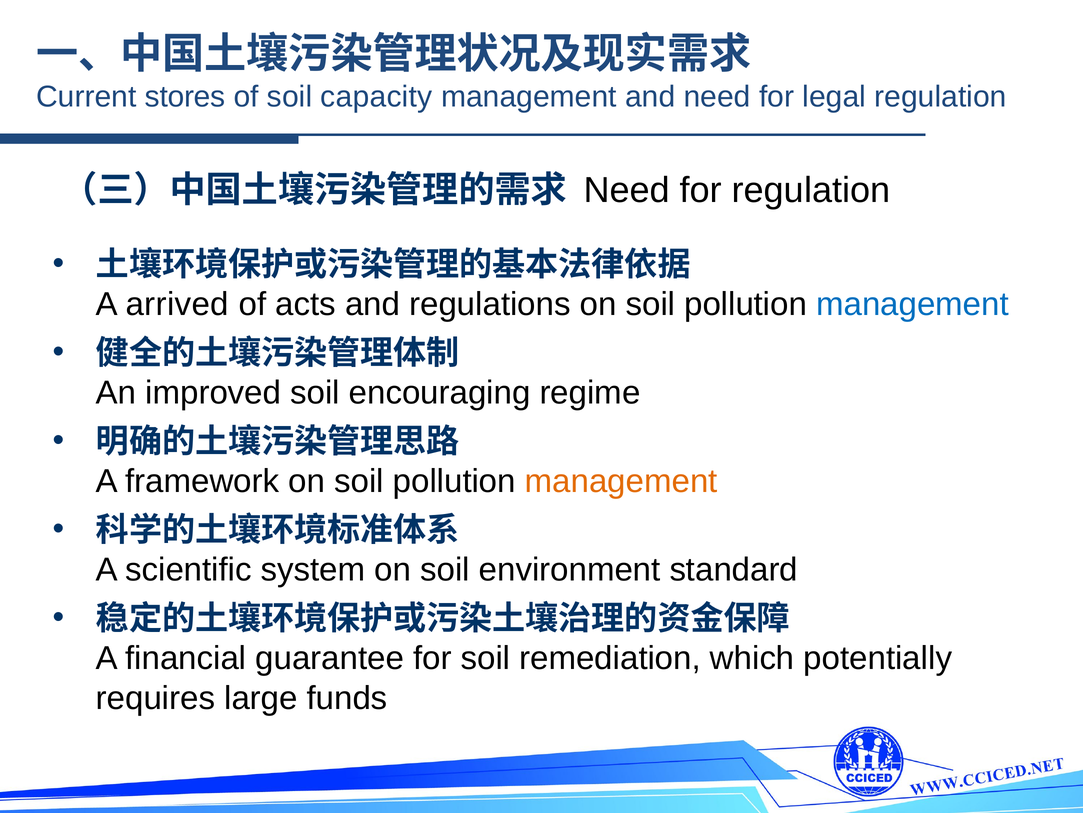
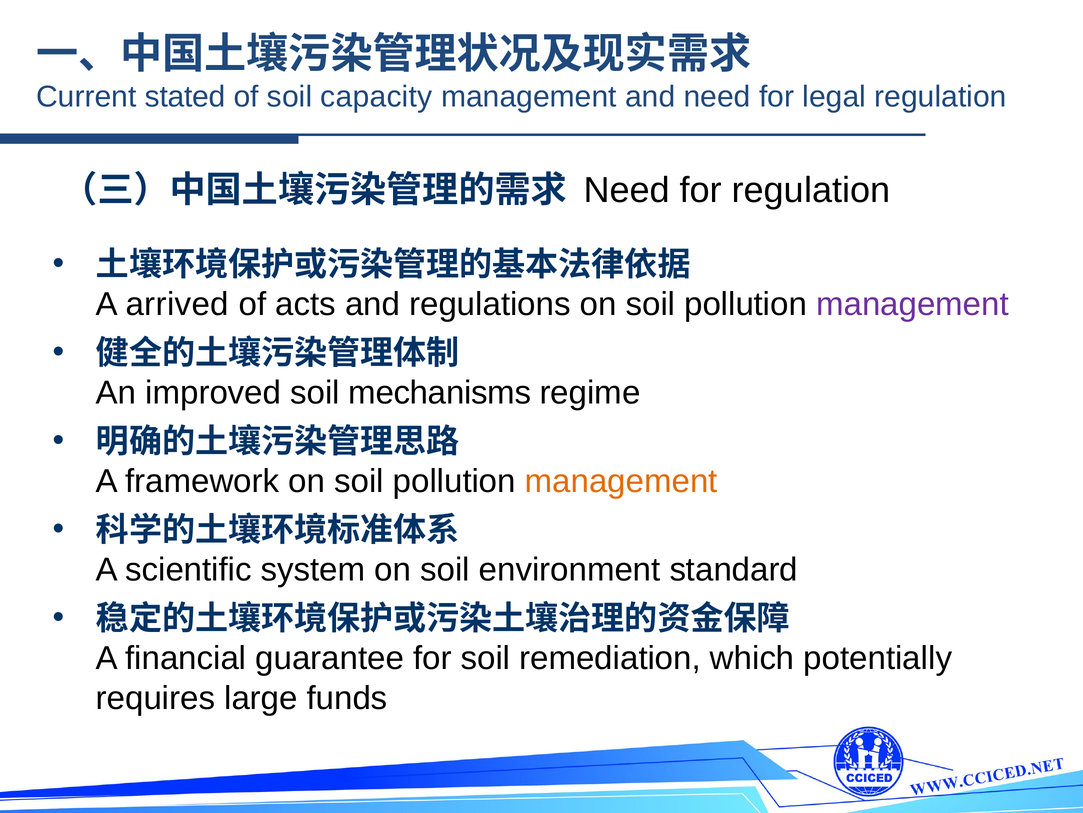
stores: stores -> stated (185, 97)
management colour: blue -> purple (913, 304)
encouraging: encouraging -> mechanisms (440, 393)
